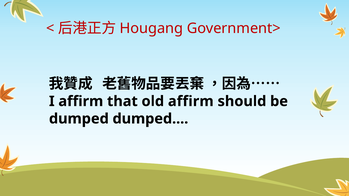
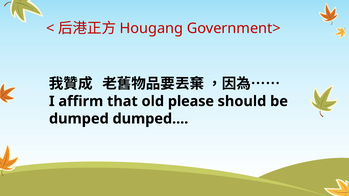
old affirm: affirm -> please (191, 101)
